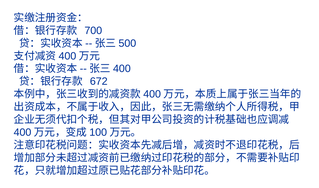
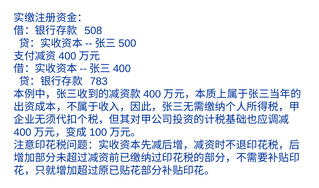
700: 700 -> 508 (93, 30)
672: 672 -> 783 (99, 81)
